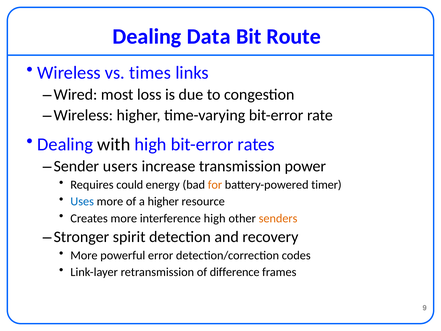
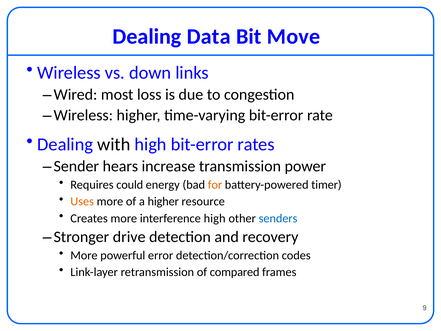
Route: Route -> Move (294, 36)
times: times -> down (150, 73)
users: users -> hears (120, 166)
Uses colour: blue -> orange (82, 201)
senders colour: orange -> blue (278, 218)
spirit: spirit -> drive (129, 237)
difference: difference -> compared (235, 272)
